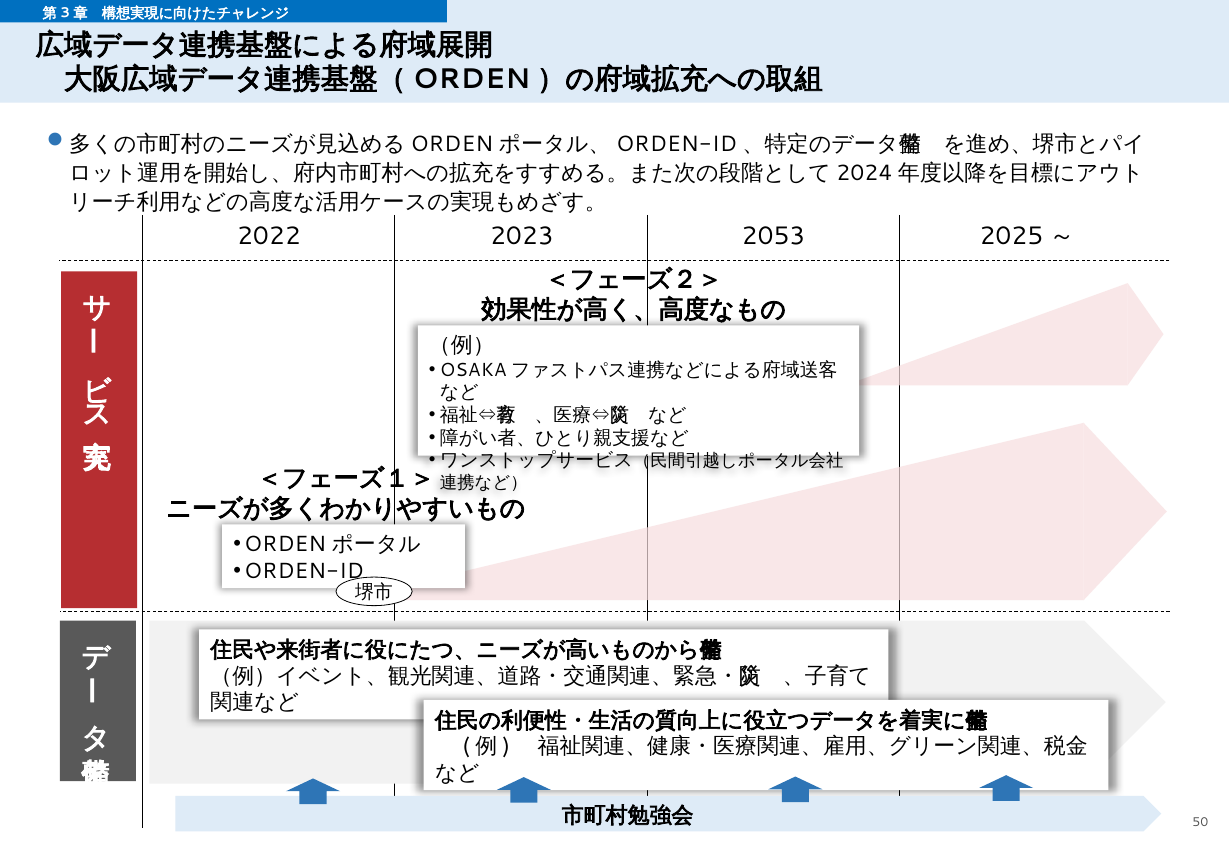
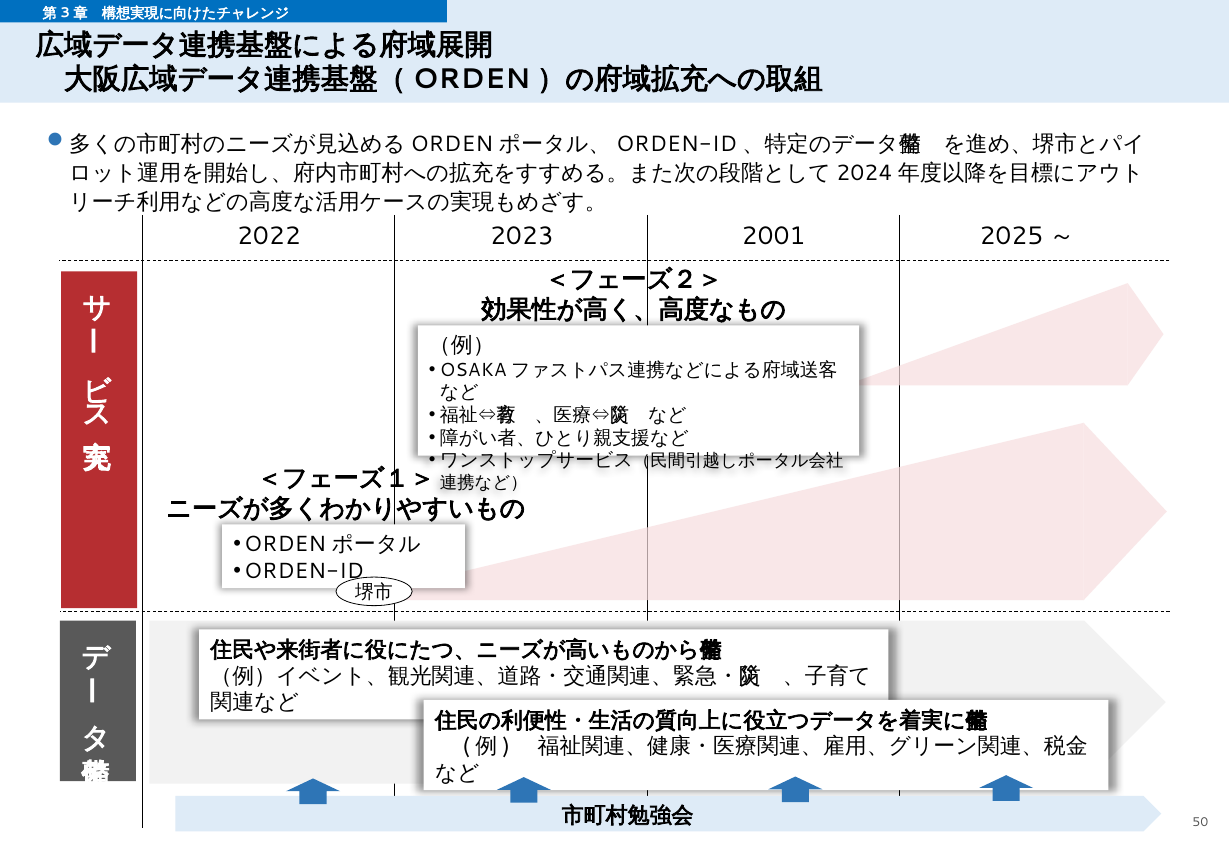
2053: 2053 -> 2001 (774, 237)
